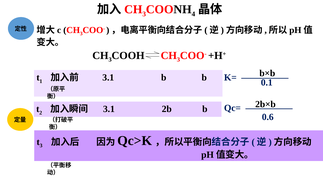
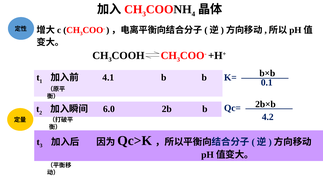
3.1: 3.1 -> 4.1 (108, 77)
3.1: 3.1 -> 6.0 (109, 109)
0.6: 0.6 -> 4.2 (268, 117)
